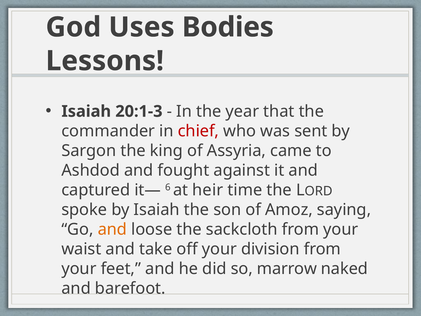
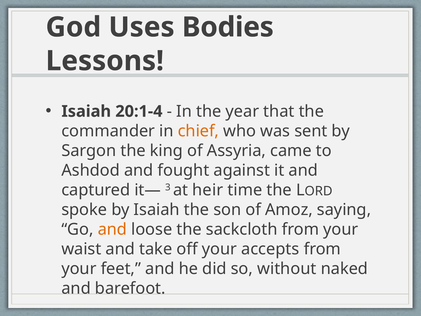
20:1-3: 20:1-3 -> 20:1-4 (139, 111)
chief colour: red -> orange (198, 131)
6: 6 -> 3 (168, 187)
division: division -> accepts (270, 249)
marrow: marrow -> without (287, 269)
